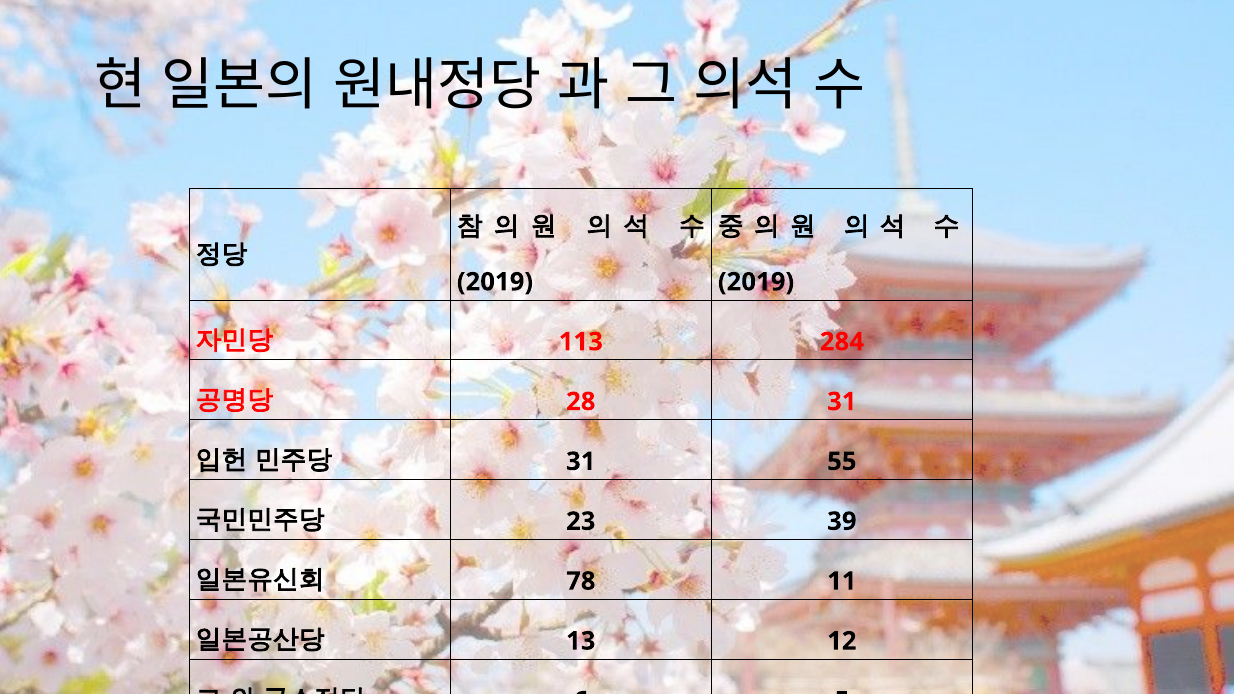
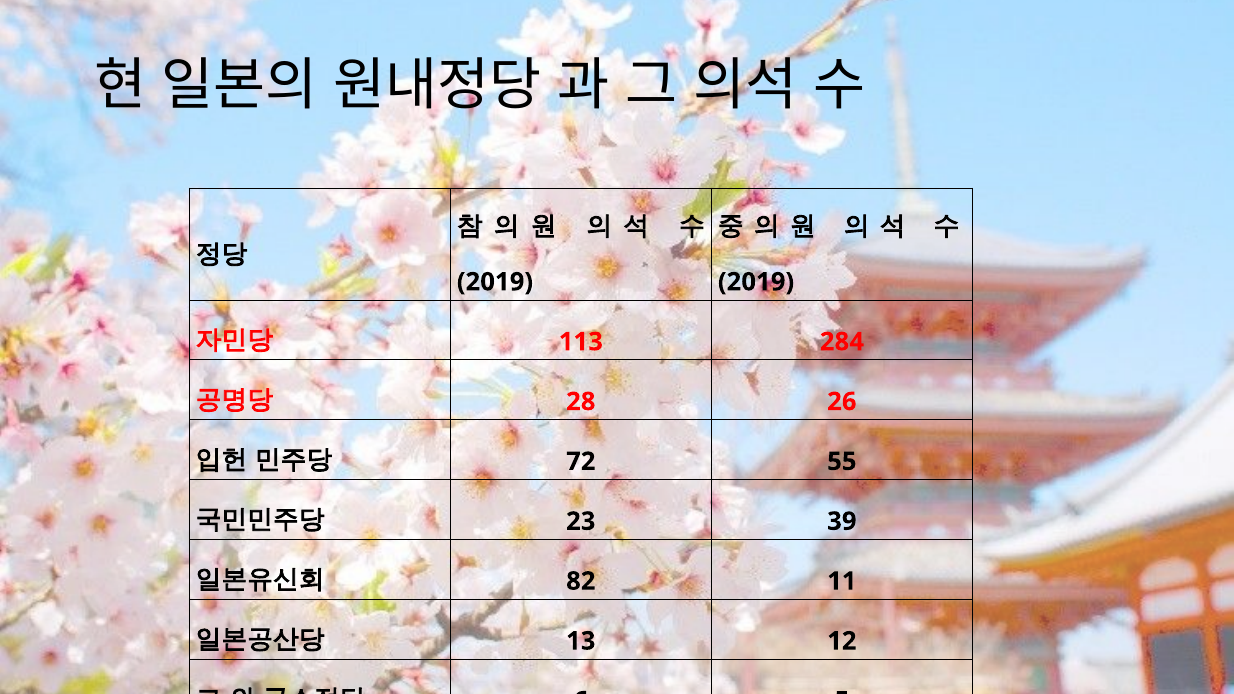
28 31: 31 -> 26 (842, 402)
31: 31 -> 72 (581, 462)
78: 78 -> 82 (581, 581)
